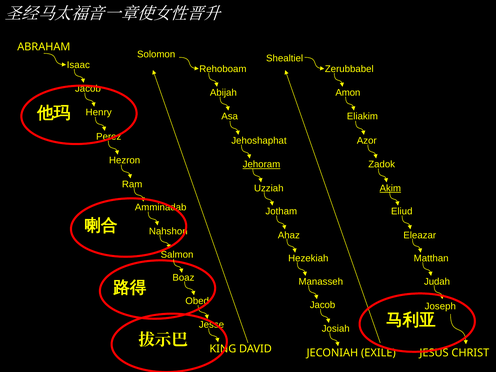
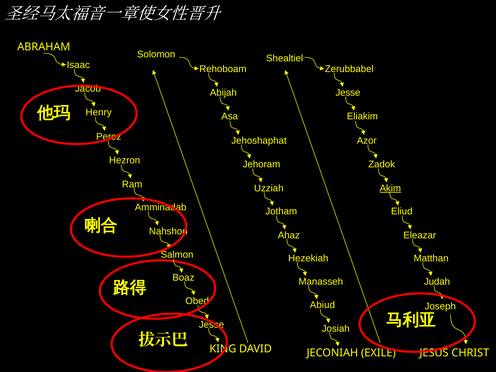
Amon: Amon -> Jesse (348, 93)
Jehoram underline: present -> none (261, 164)
Jacob: Jacob -> Abiud (322, 305)
